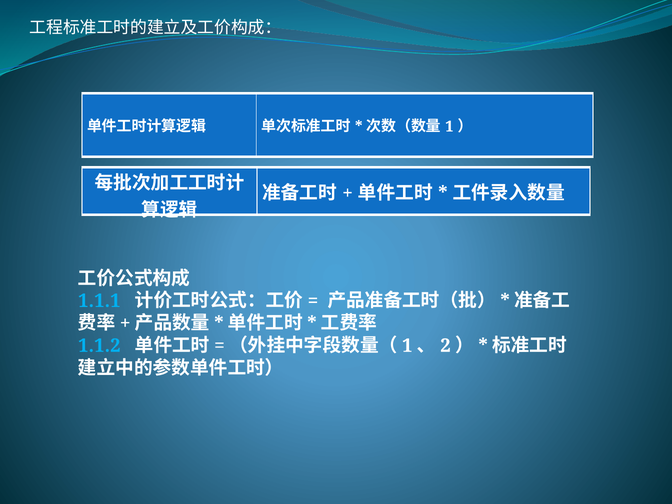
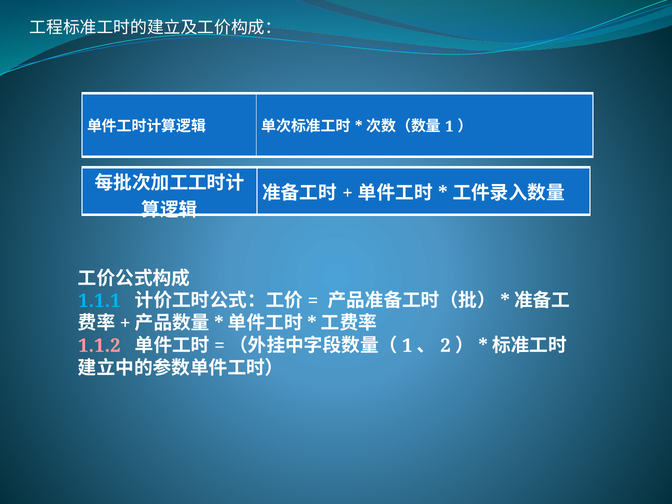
1.1.2 colour: light blue -> pink (99, 346)
